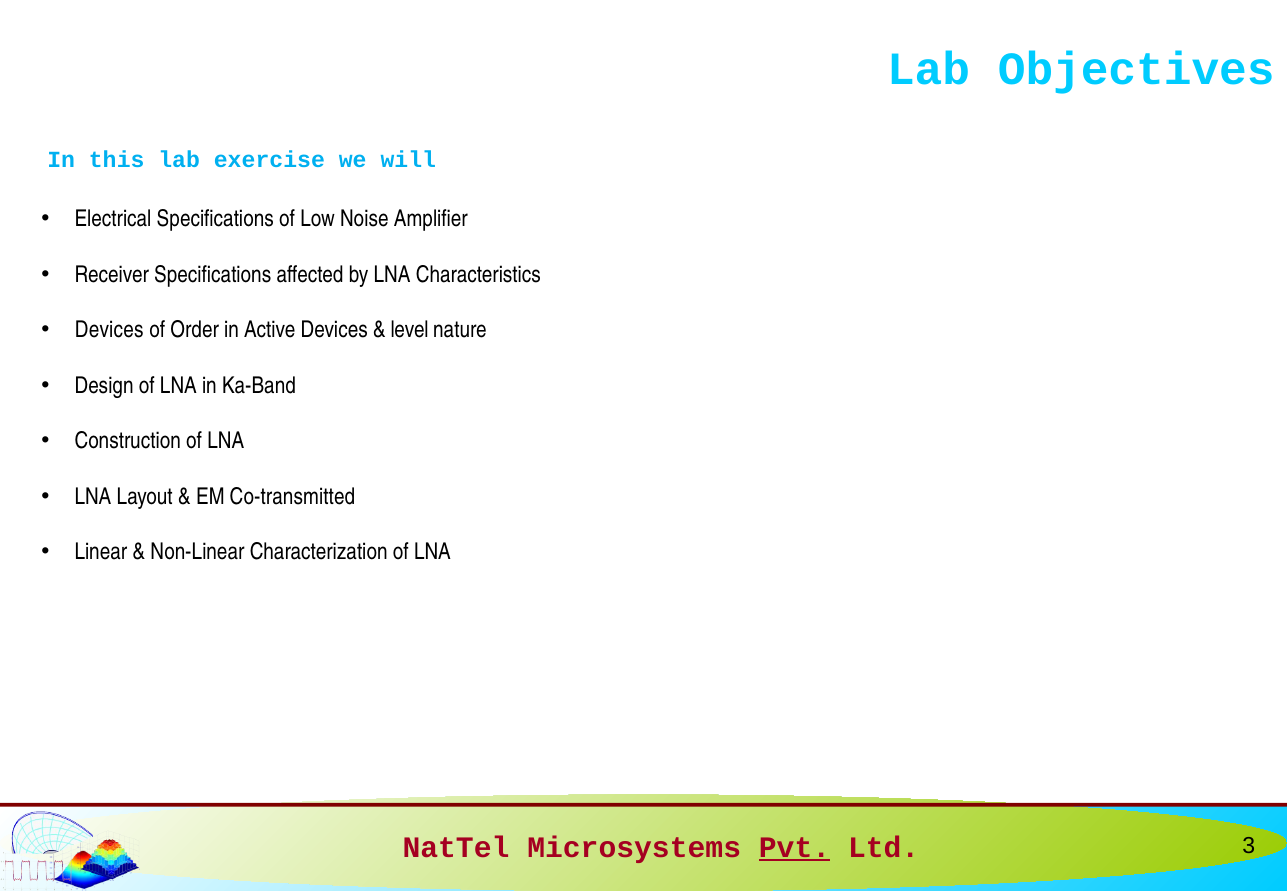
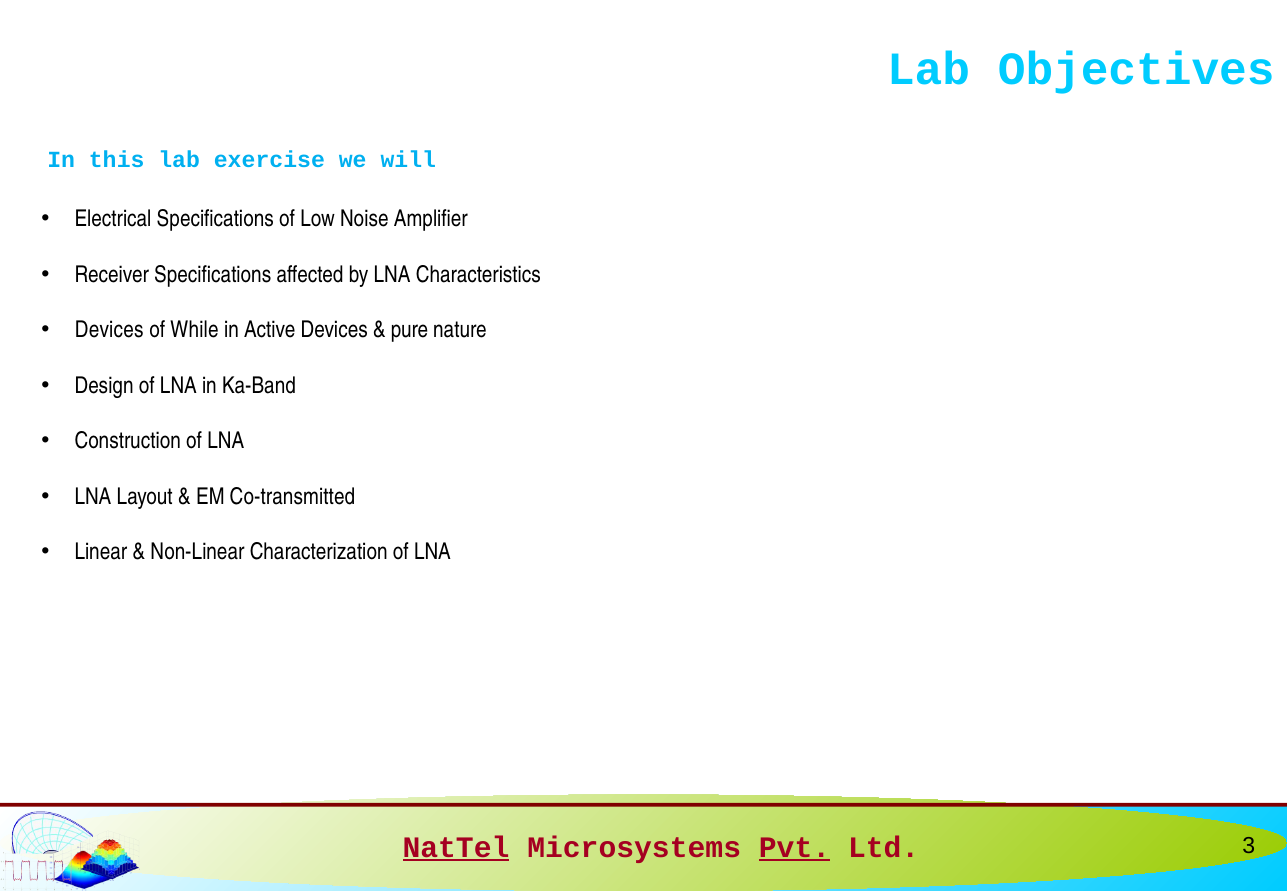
Order: Order -> While (195, 330)
level: level -> pure (410, 330)
NatTel underline: none -> present (456, 847)
